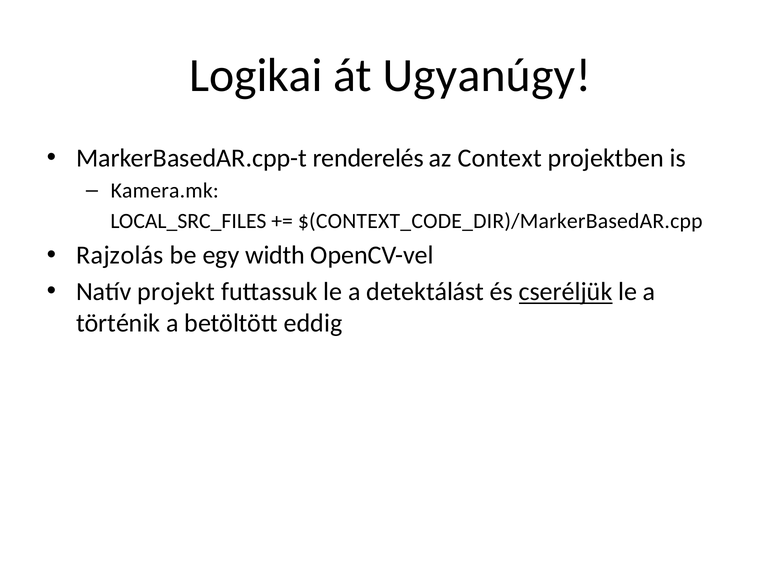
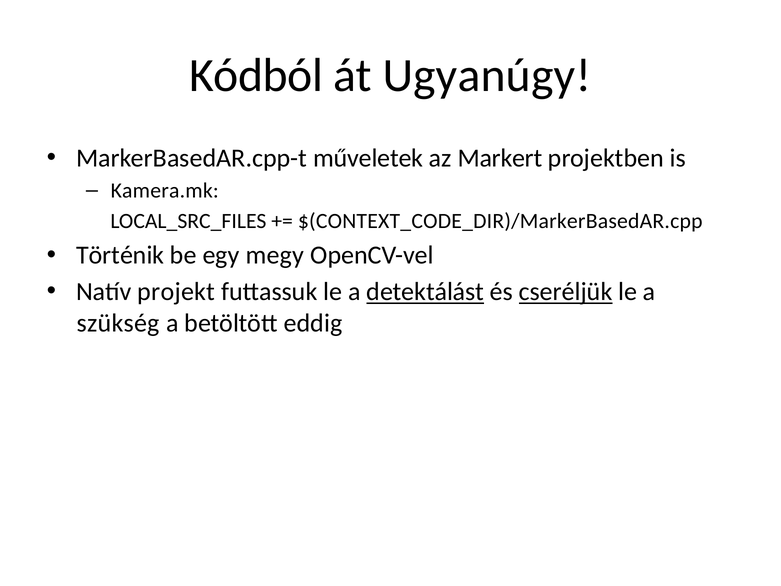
Logikai: Logikai -> Kódból (256, 76)
renderelés: renderelés -> műveletek (368, 158)
Context: Context -> Markert (500, 158)
Rajzolás: Rajzolás -> Történik (120, 255)
width: width -> megy (275, 255)
detektálást underline: none -> present (425, 292)
történik: történik -> szükség (118, 323)
